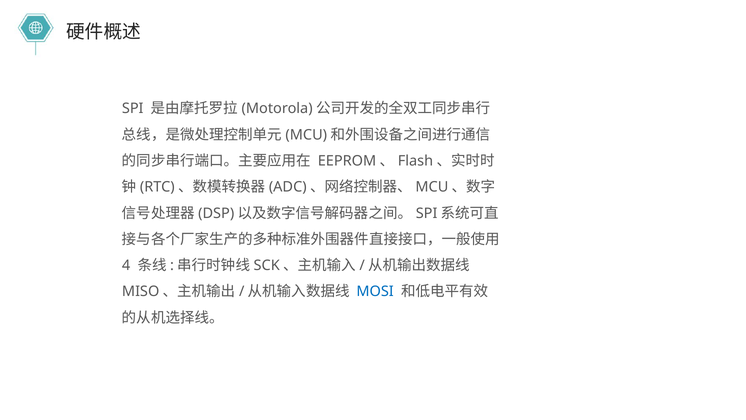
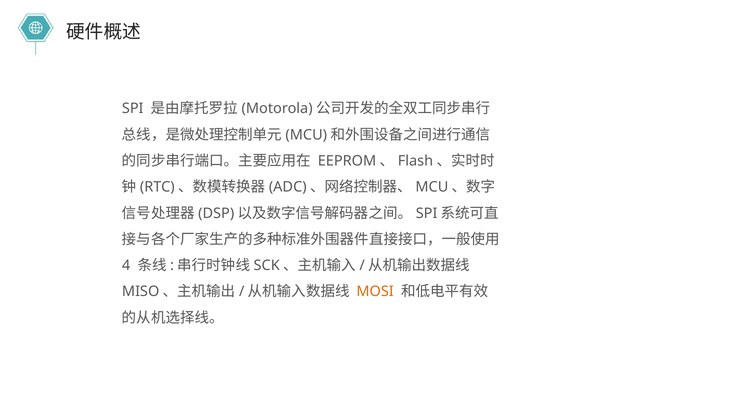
MOSI colour: blue -> orange (375, 291)
